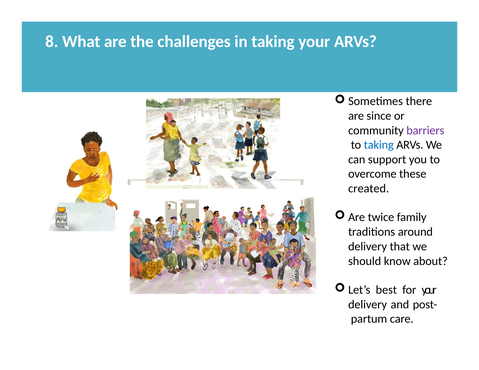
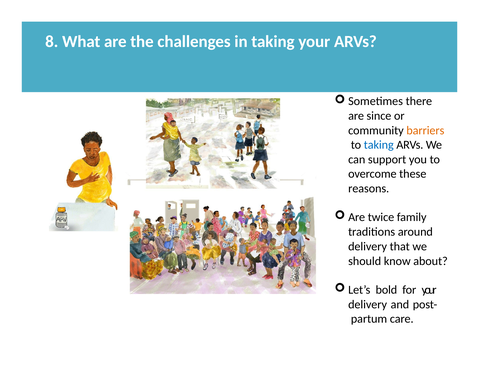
barriers colour: purple -> orange (425, 130)
created: created -> reasons (369, 188)
best: best -> bold (386, 290)
